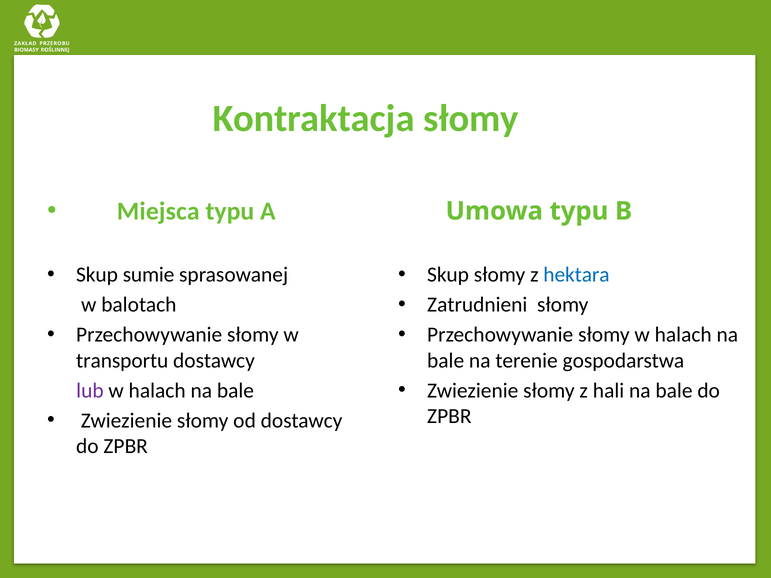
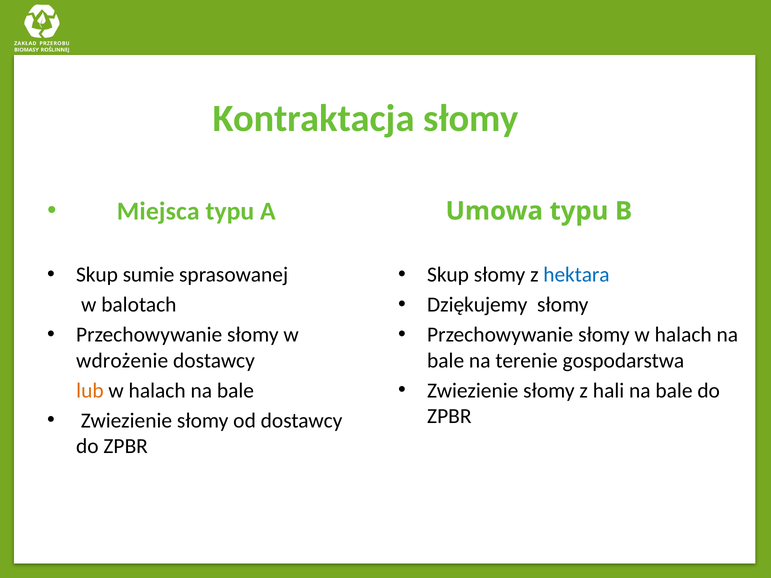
Zatrudnieni: Zatrudnieni -> Dziękujemy (477, 305)
transportu: transportu -> wdrożenie (122, 361)
lub colour: purple -> orange (90, 391)
